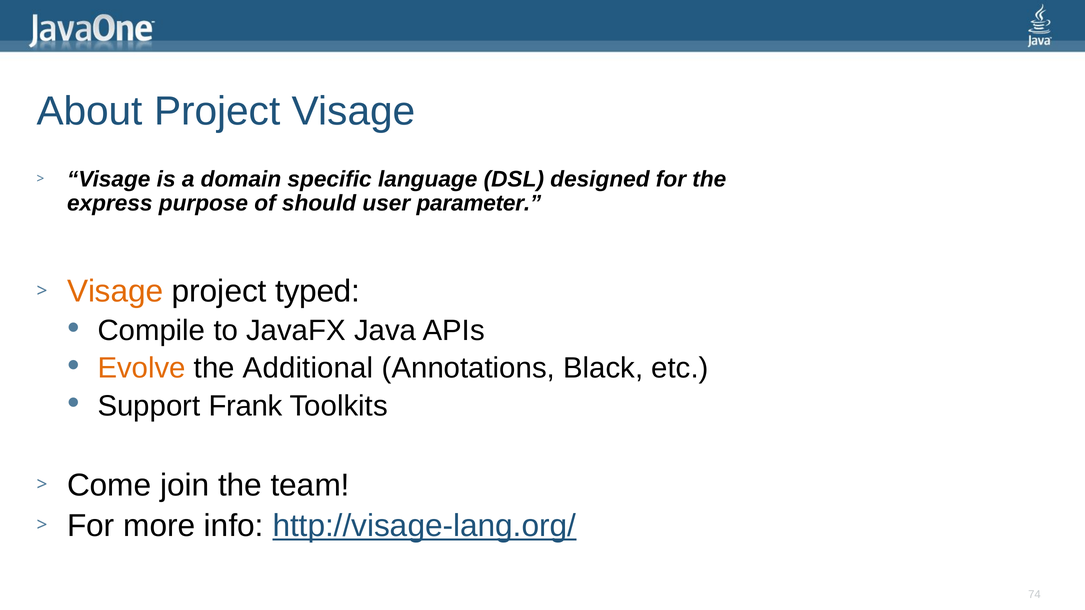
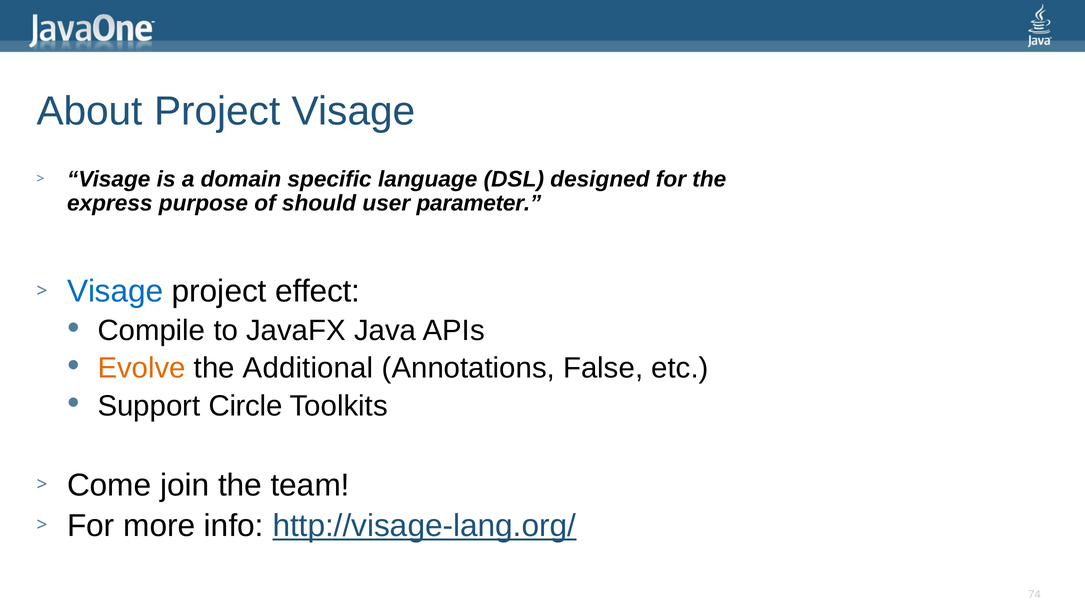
Visage colour: orange -> blue (115, 292)
typed: typed -> effect (318, 292)
Black: Black -> False (603, 369)
Frank: Frank -> Circle (245, 406)
